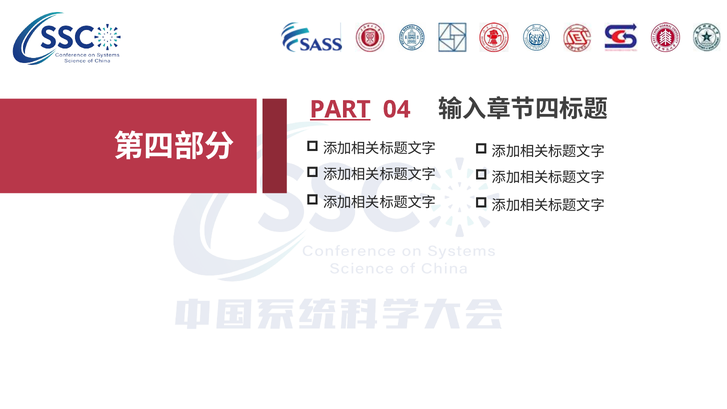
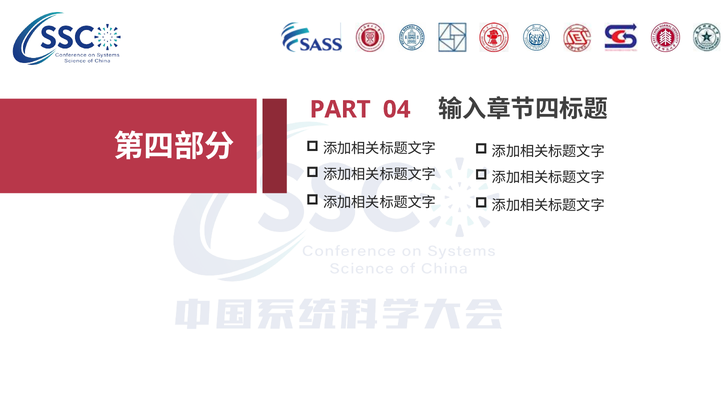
PART underline: present -> none (340, 109)
